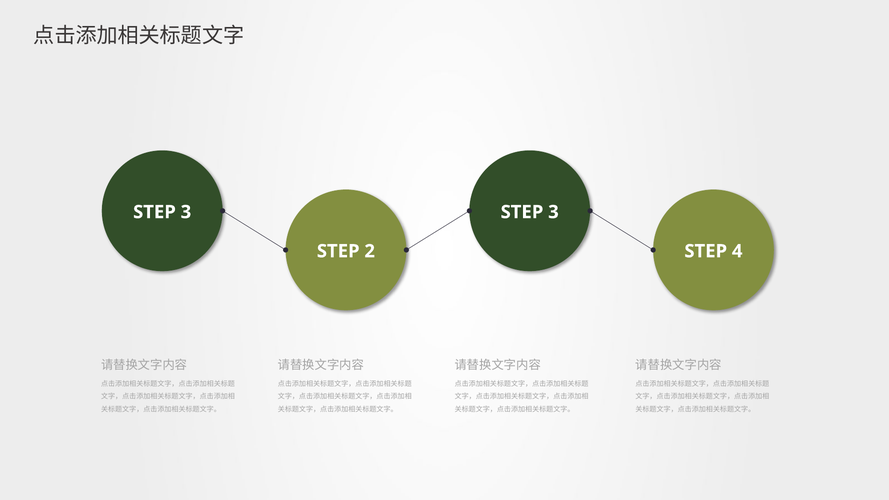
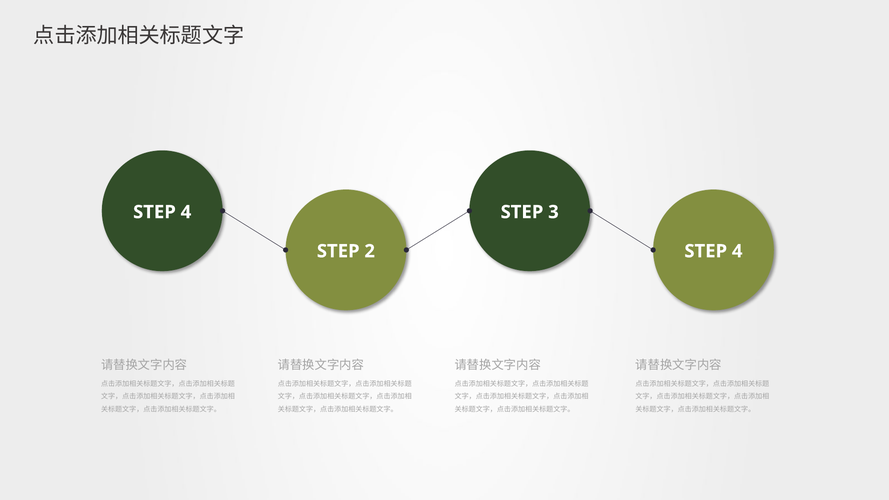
3: 3 -> 4 (186, 212)
